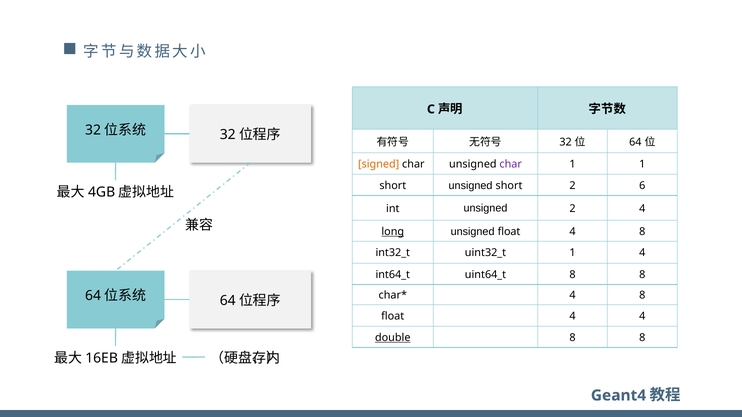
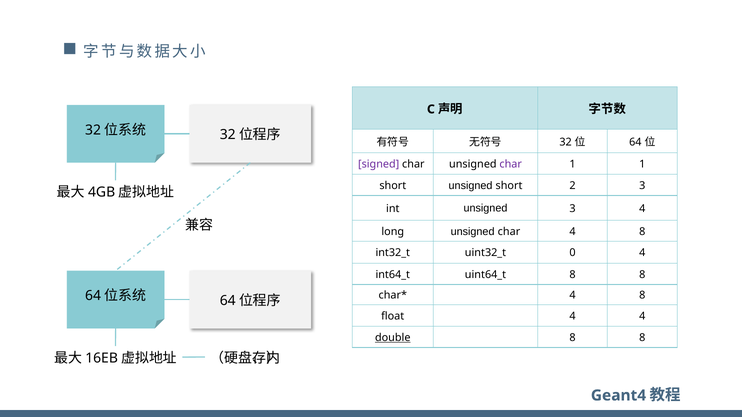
signed colour: orange -> purple (379, 164)
2 6: 6 -> 3 (642, 186)
unsigned 2: 2 -> 3 (573, 209)
long underline: present -> none (393, 232)
float: float -> char (509, 232)
1: 1 -> 0 (573, 253)
